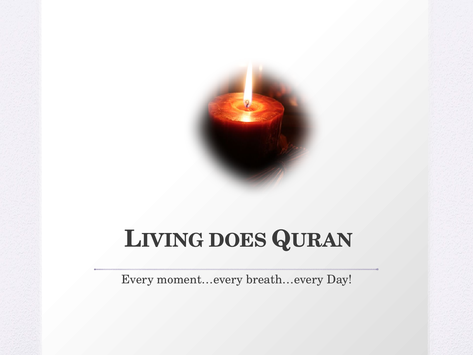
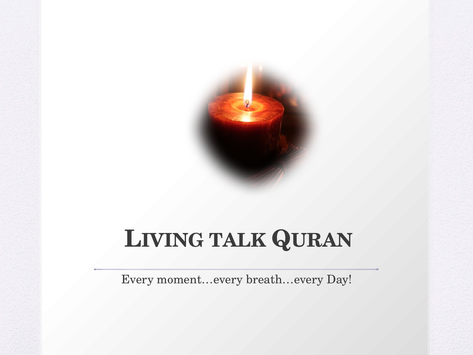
DOES: DOES -> TALK (238, 241)
